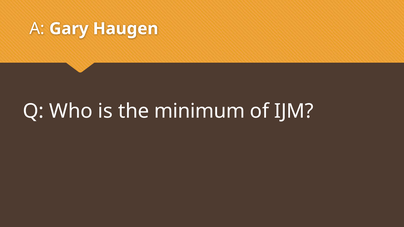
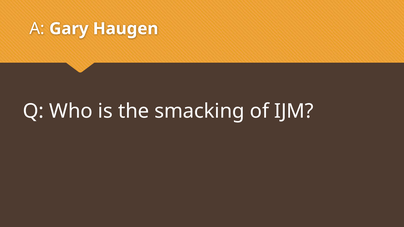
minimum: minimum -> smacking (200, 111)
